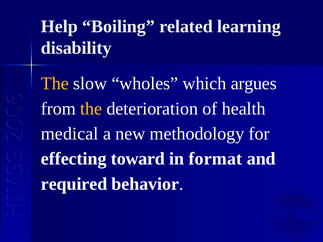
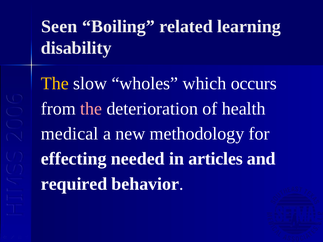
Help: Help -> Seen (59, 27)
argues: argues -> occurs (254, 84)
the colour: yellow -> pink (91, 109)
toward: toward -> needed (138, 159)
format: format -> articles (216, 159)
